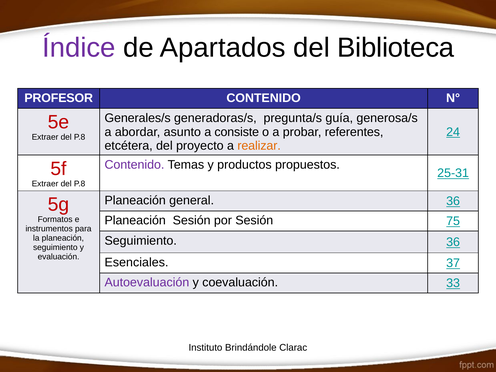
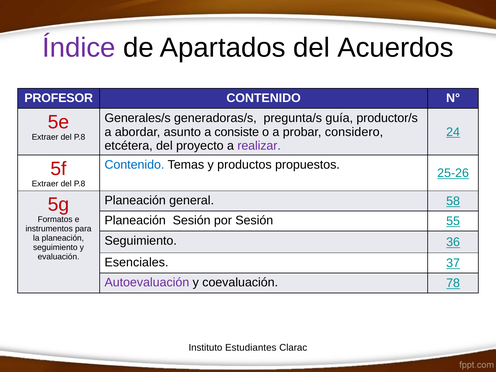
Biblioteca: Biblioteca -> Acuerdos (396, 48)
generosa/s: generosa/s -> productor/s (387, 118)
referentes: referentes -> considero (354, 132)
realizar colour: orange -> purple (259, 146)
Contenido colour: purple -> blue (134, 165)
25-31: 25-31 -> 25-26 (453, 173)
general 36: 36 -> 58 (453, 201)
75: 75 -> 55 (453, 221)
33: 33 -> 78 (453, 283)
Brindándole: Brindándole -> Estudiantes (251, 348)
